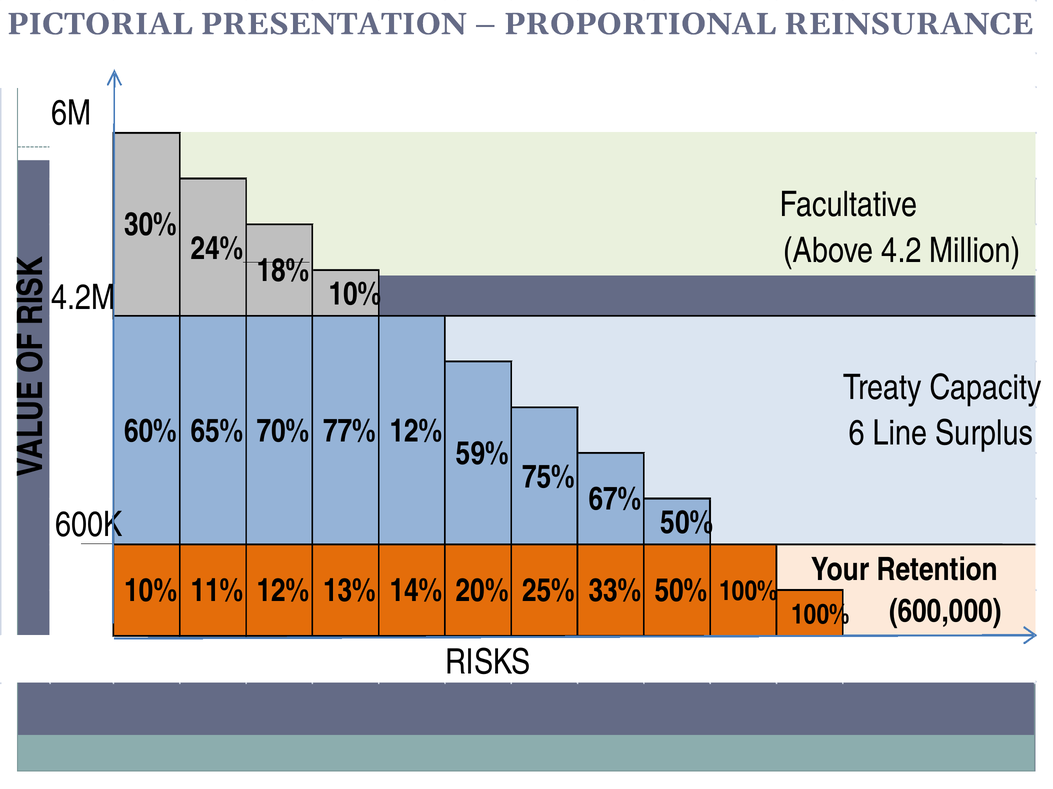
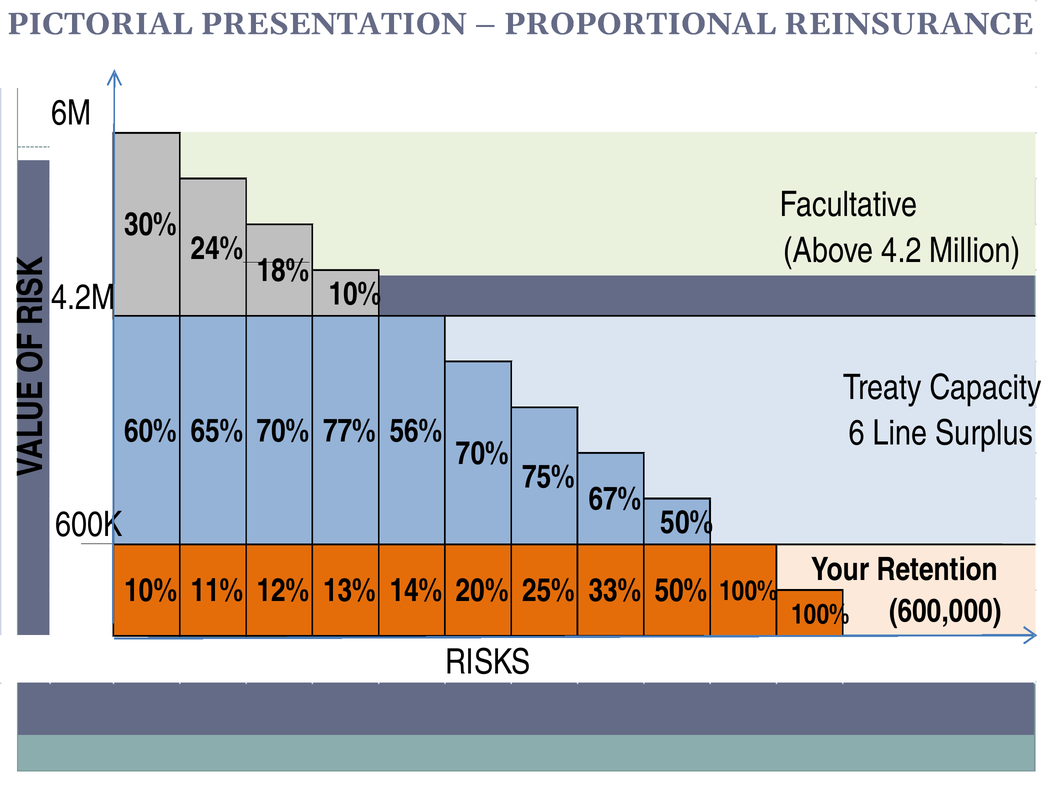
77% 12%: 12% -> 56% (416, 432)
59%: 59% -> 70% (482, 454)
